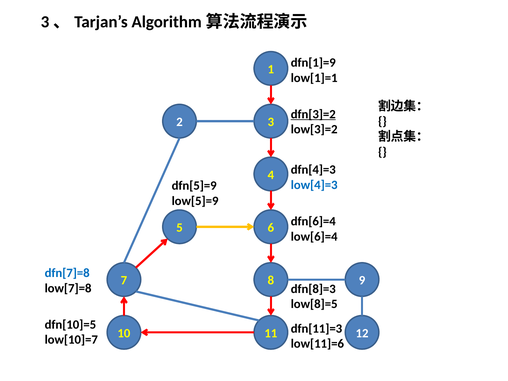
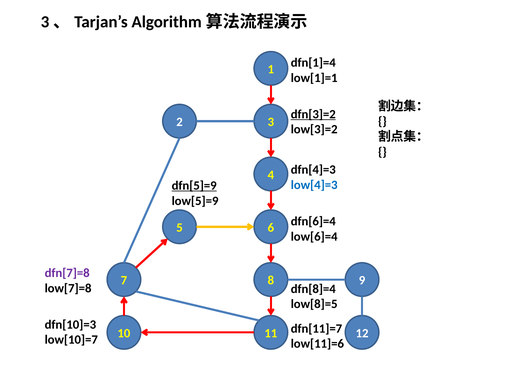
dfn[1]=9: dfn[1]=9 -> dfn[1]=4 (313, 63)
dfn[5]=9 underline: none -> present (194, 186)
dfn[7]=8 colour: blue -> purple (67, 273)
dfn[8]=3: dfn[8]=3 -> dfn[8]=4 (313, 289)
dfn[10]=5: dfn[10]=5 -> dfn[10]=3 (70, 325)
dfn[11]=3: dfn[11]=3 -> dfn[11]=7 (316, 328)
